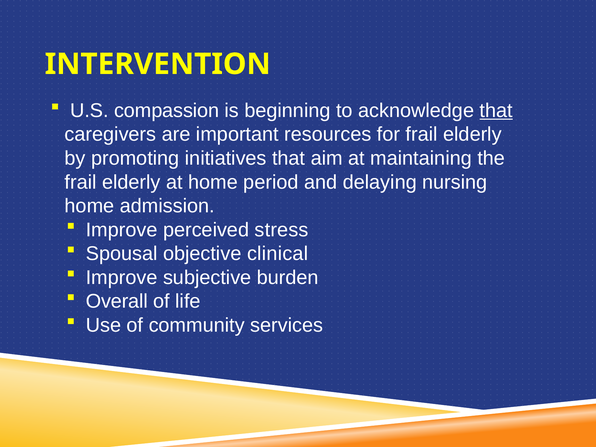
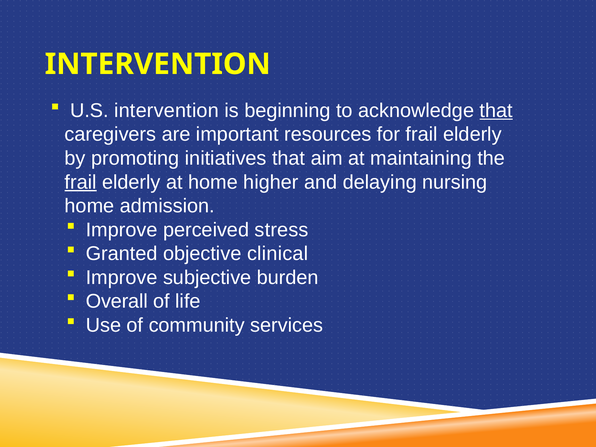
U.S compassion: compassion -> intervention (167, 111)
frail underline: none -> present (81, 182)
period: period -> higher (271, 182)
Spousal: Spousal -> Granted (122, 254)
